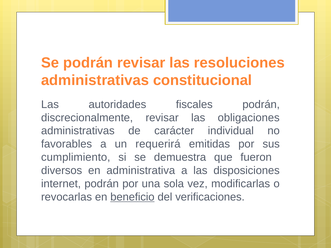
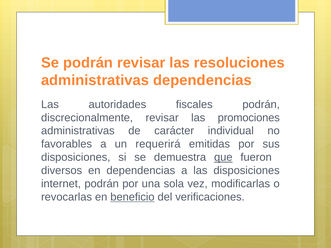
administrativas constitucional: constitucional -> dependencias (202, 80)
obligaciones: obligaciones -> promociones (249, 118)
cumplimiento: cumplimiento -> disposiciones (76, 157)
que underline: none -> present (223, 157)
en administrativa: administrativa -> dependencias (141, 171)
